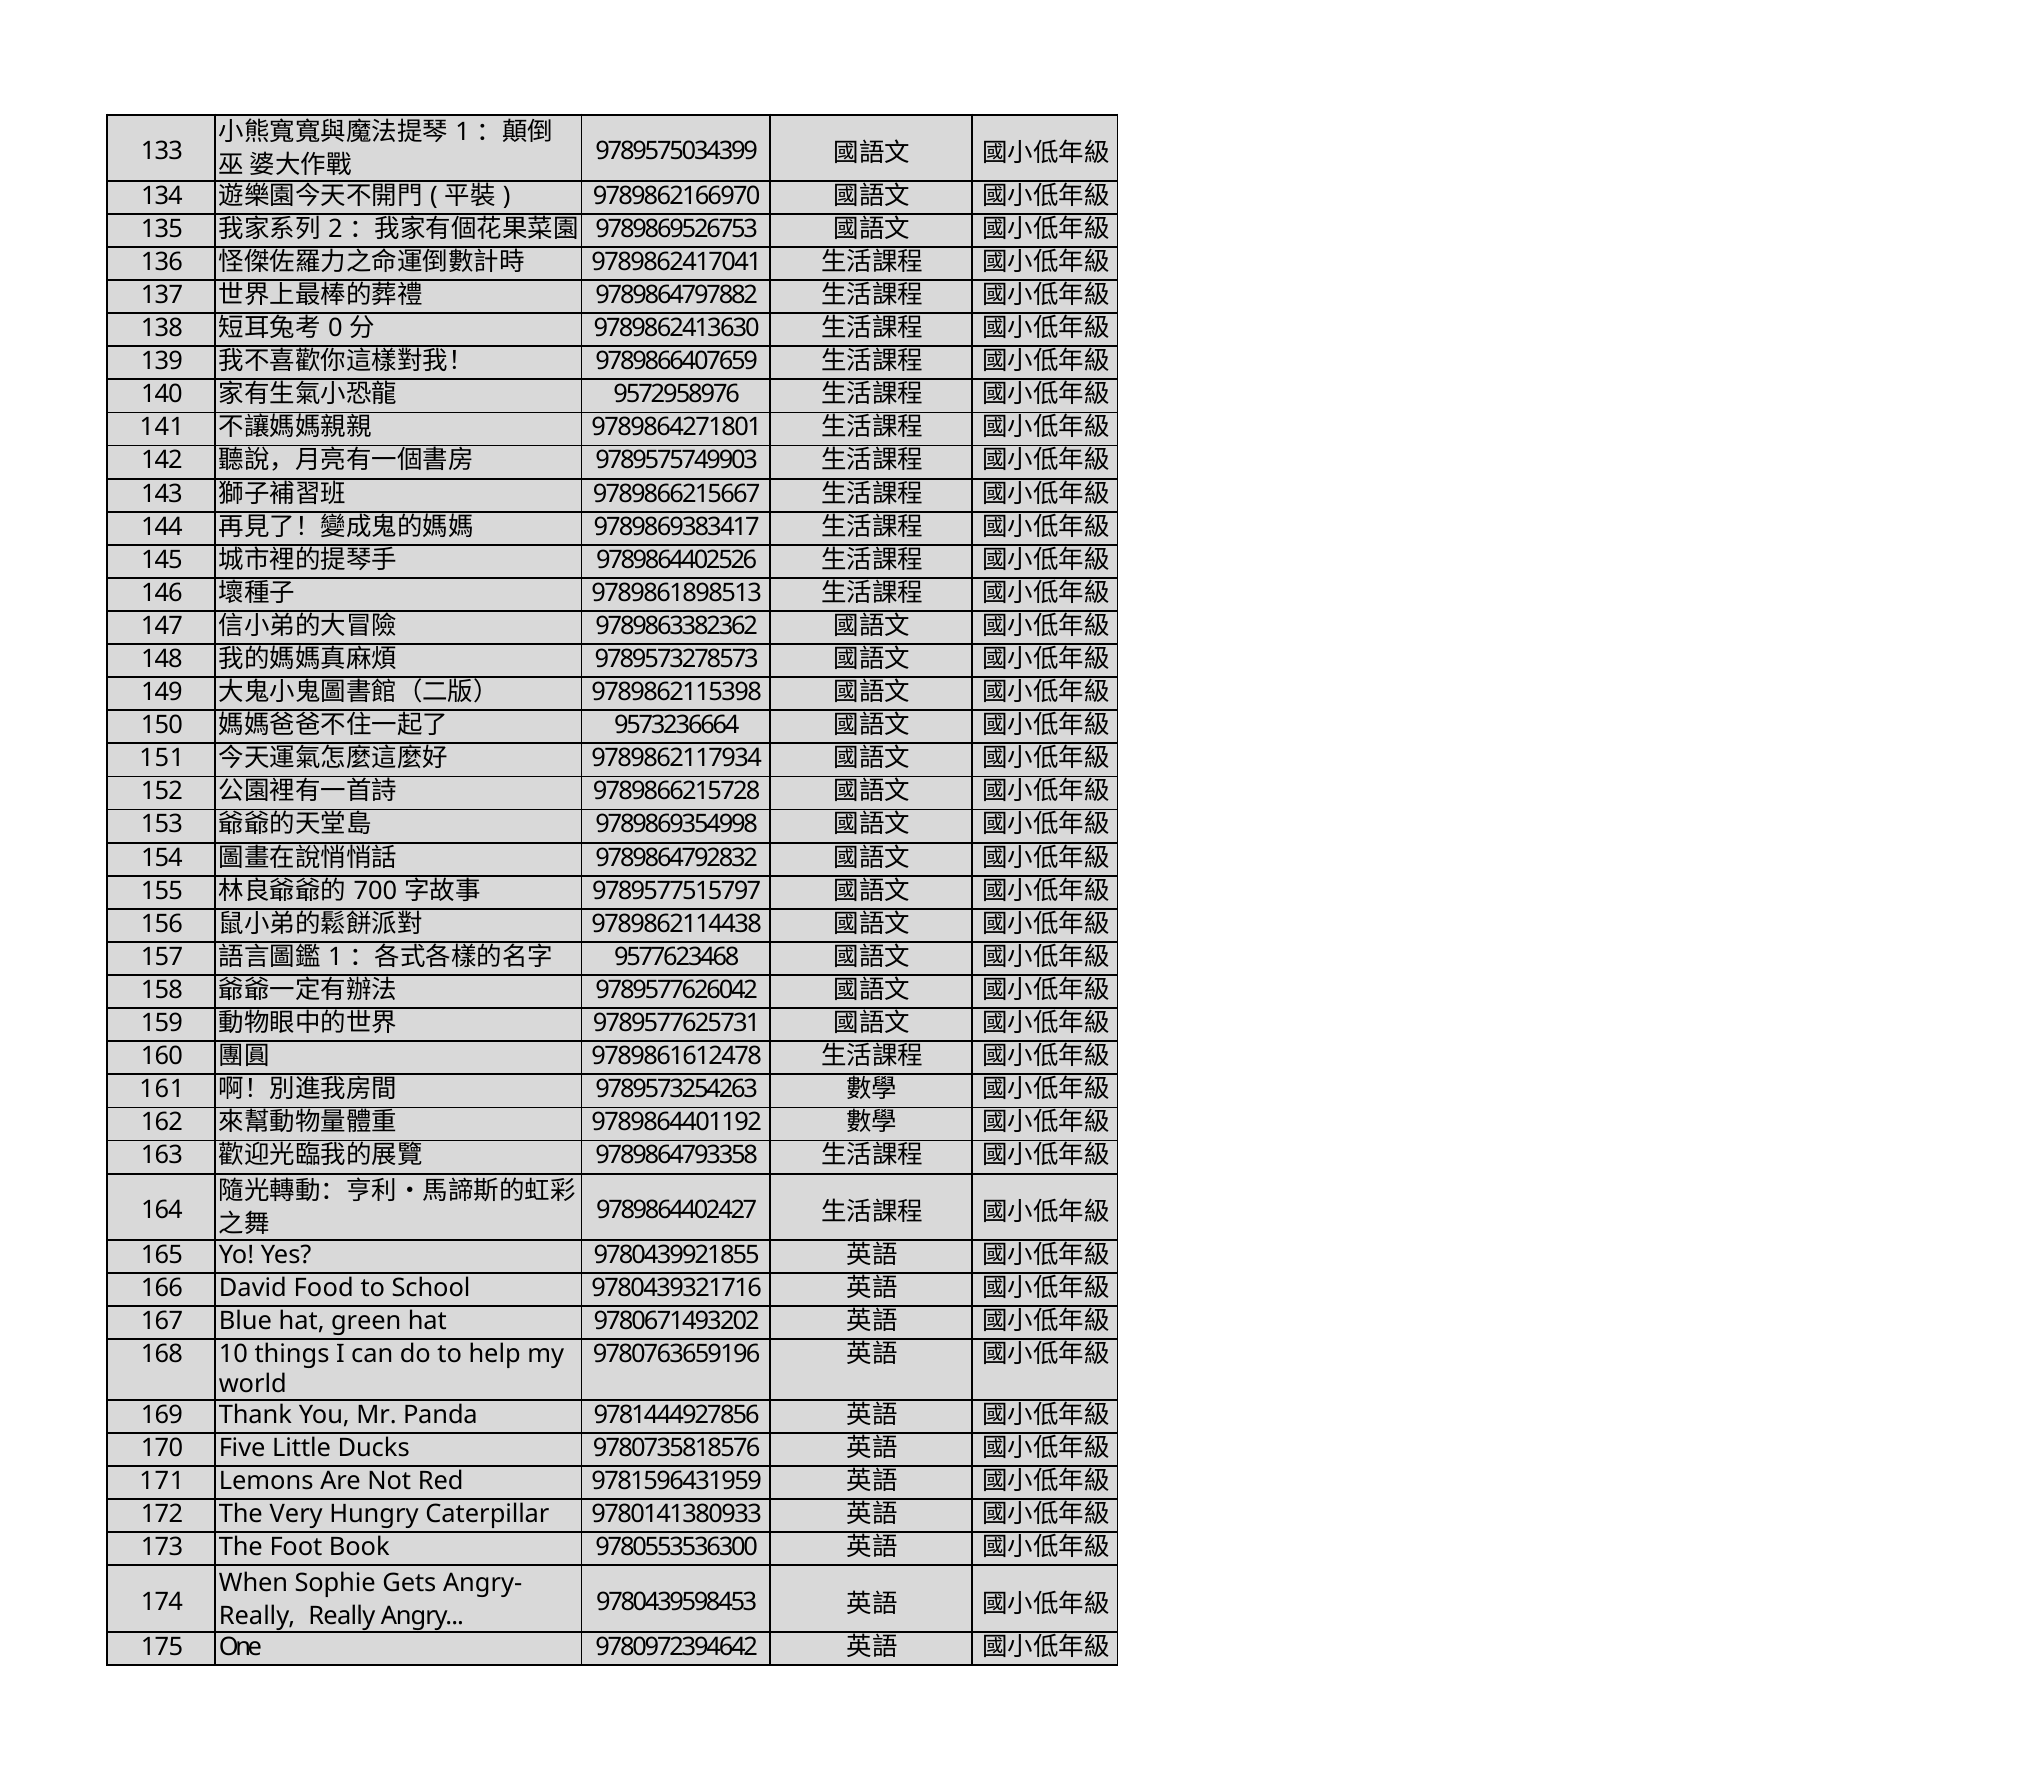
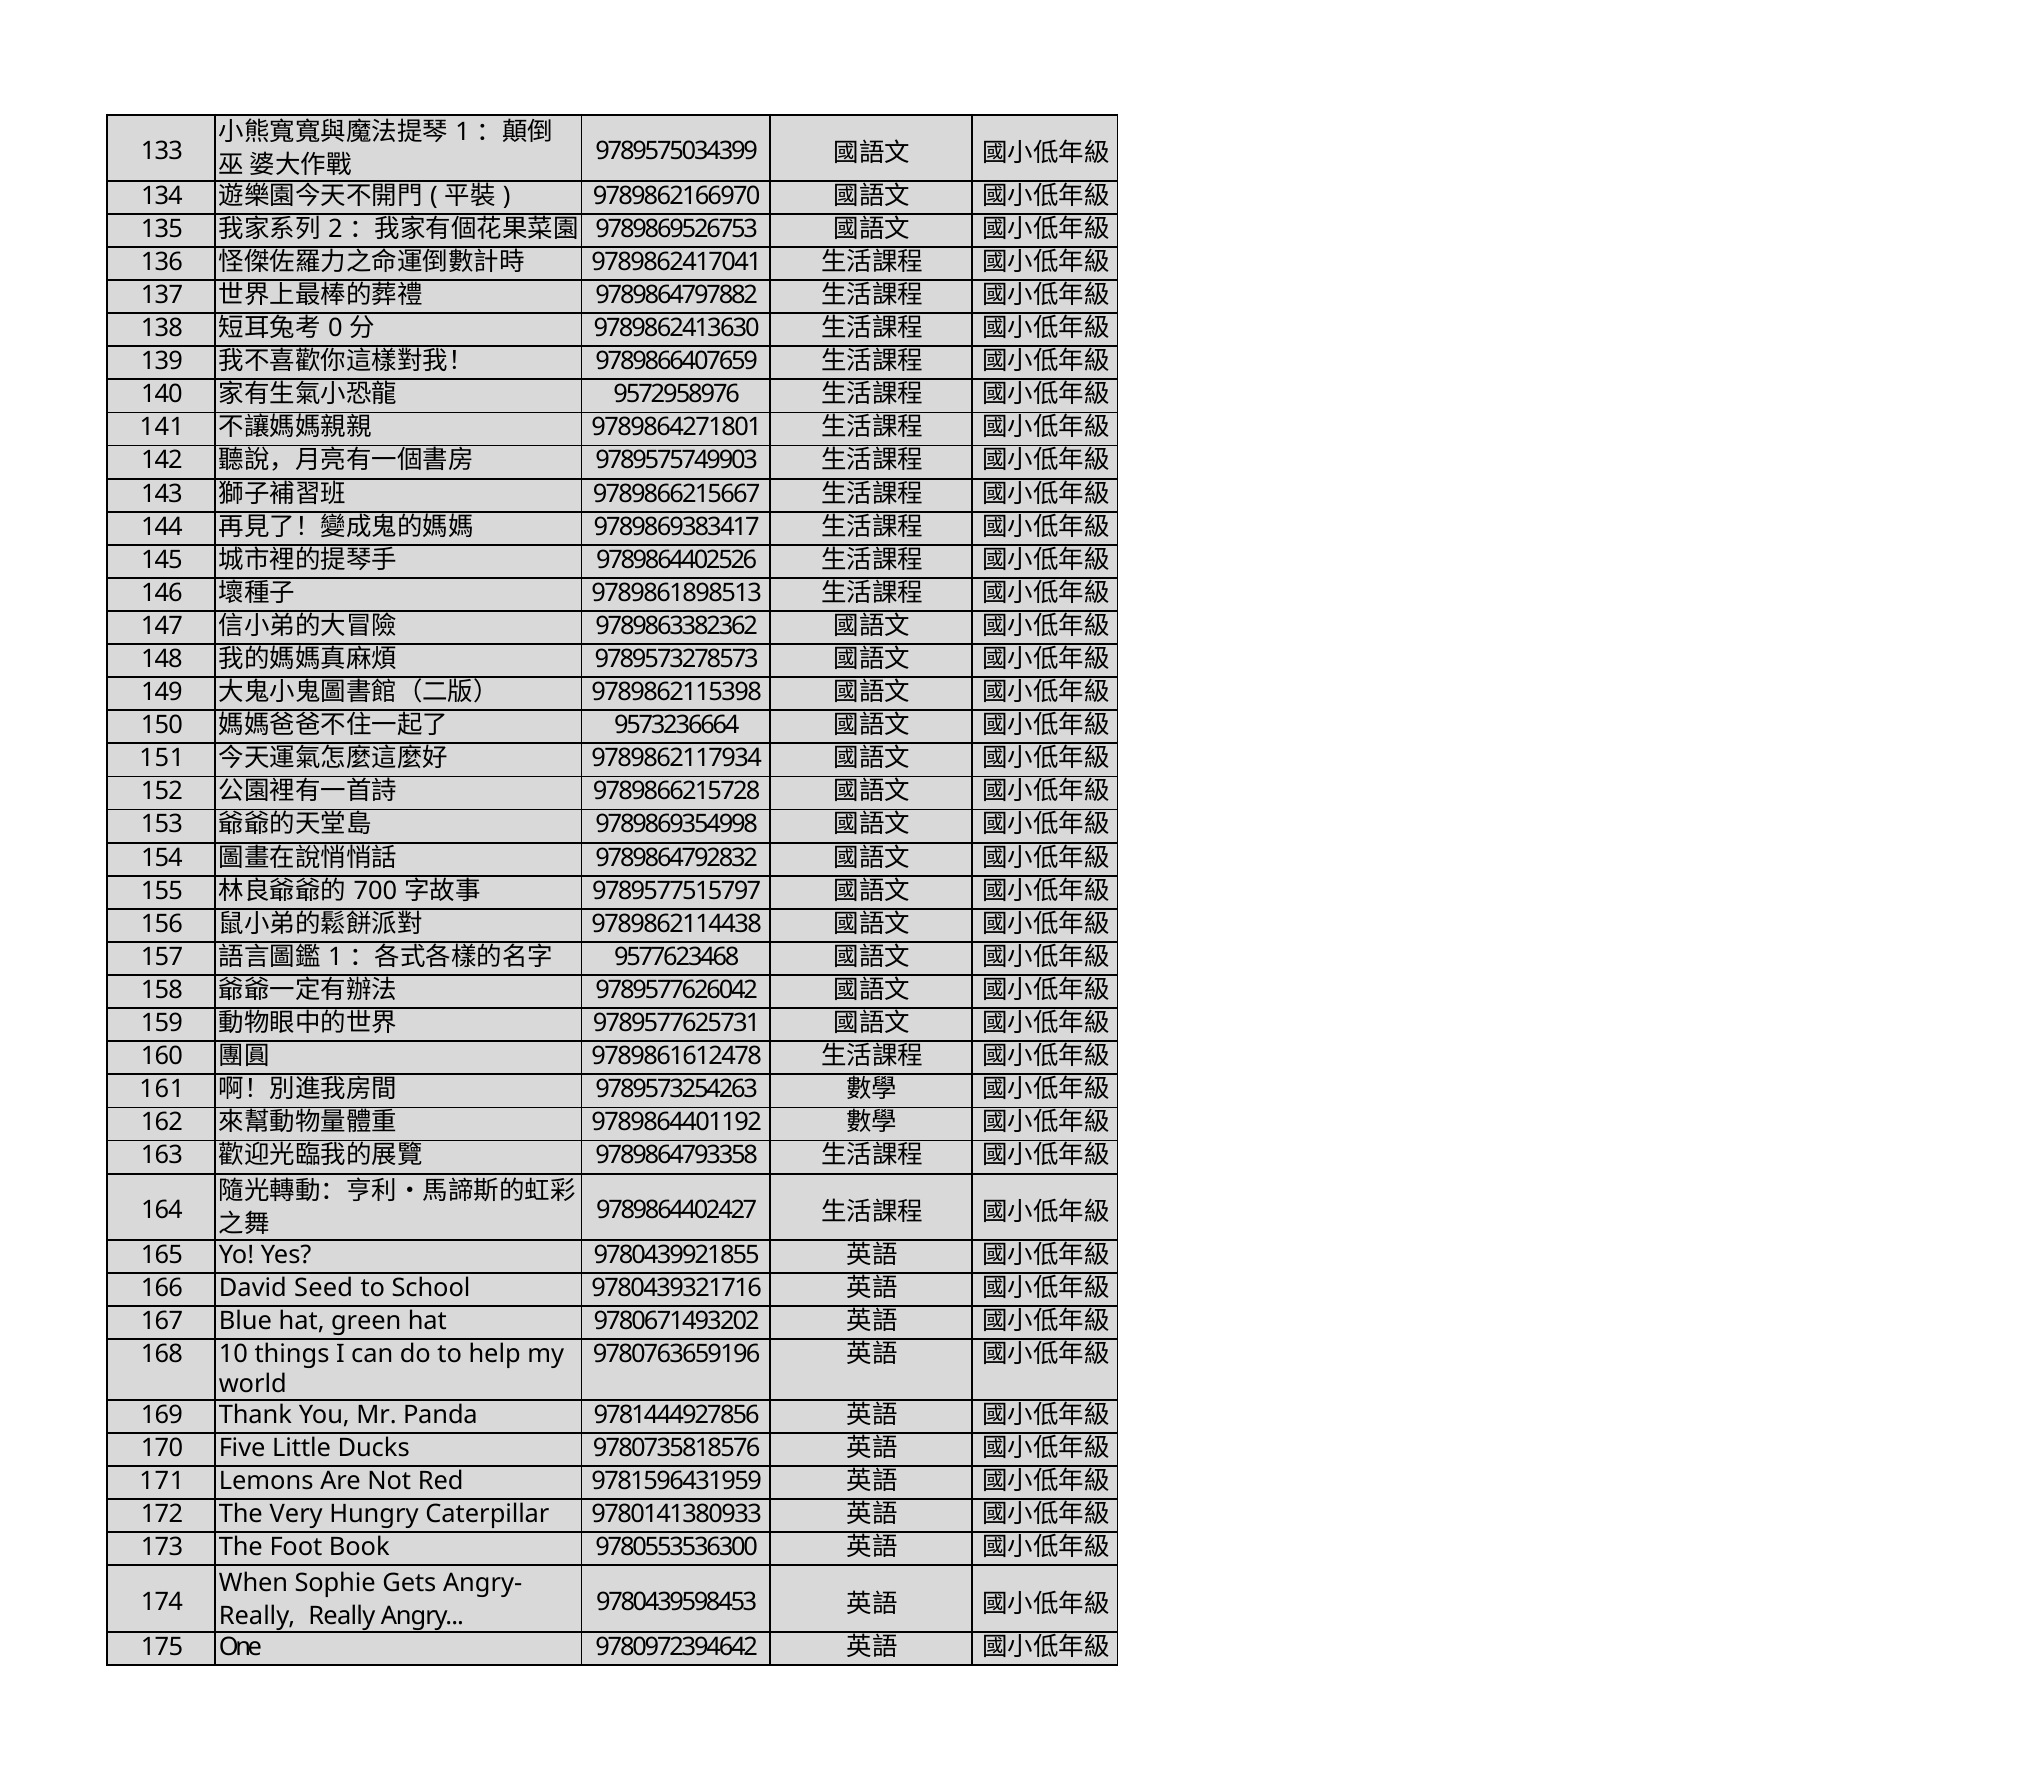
Food: Food -> Seed (324, 1288)
